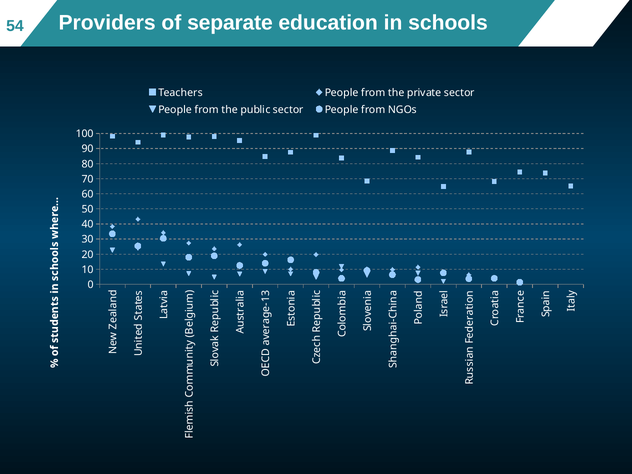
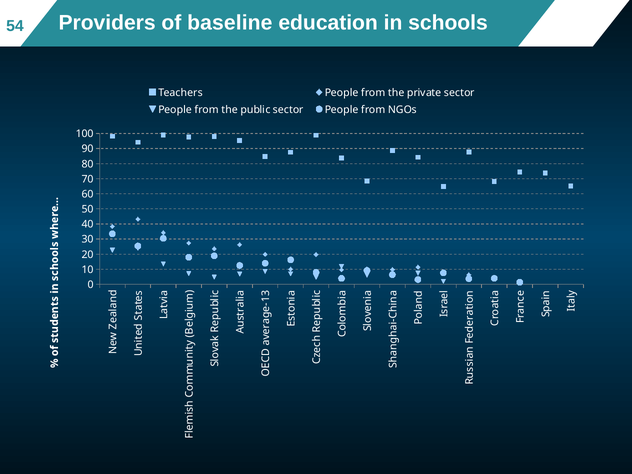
separate: separate -> baseline (230, 23)
